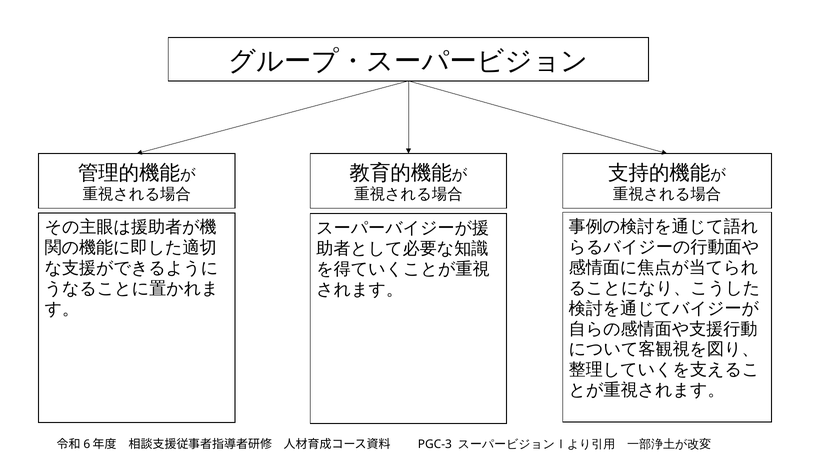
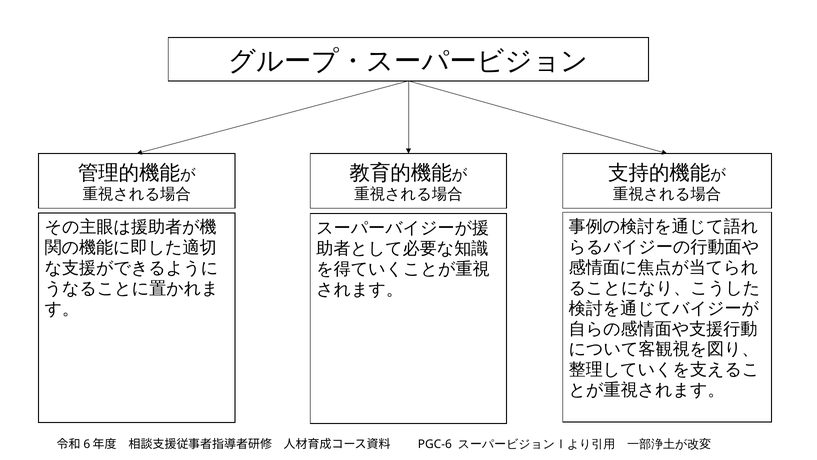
PGC-3: PGC-3 -> PGC-6 (435, 444)
